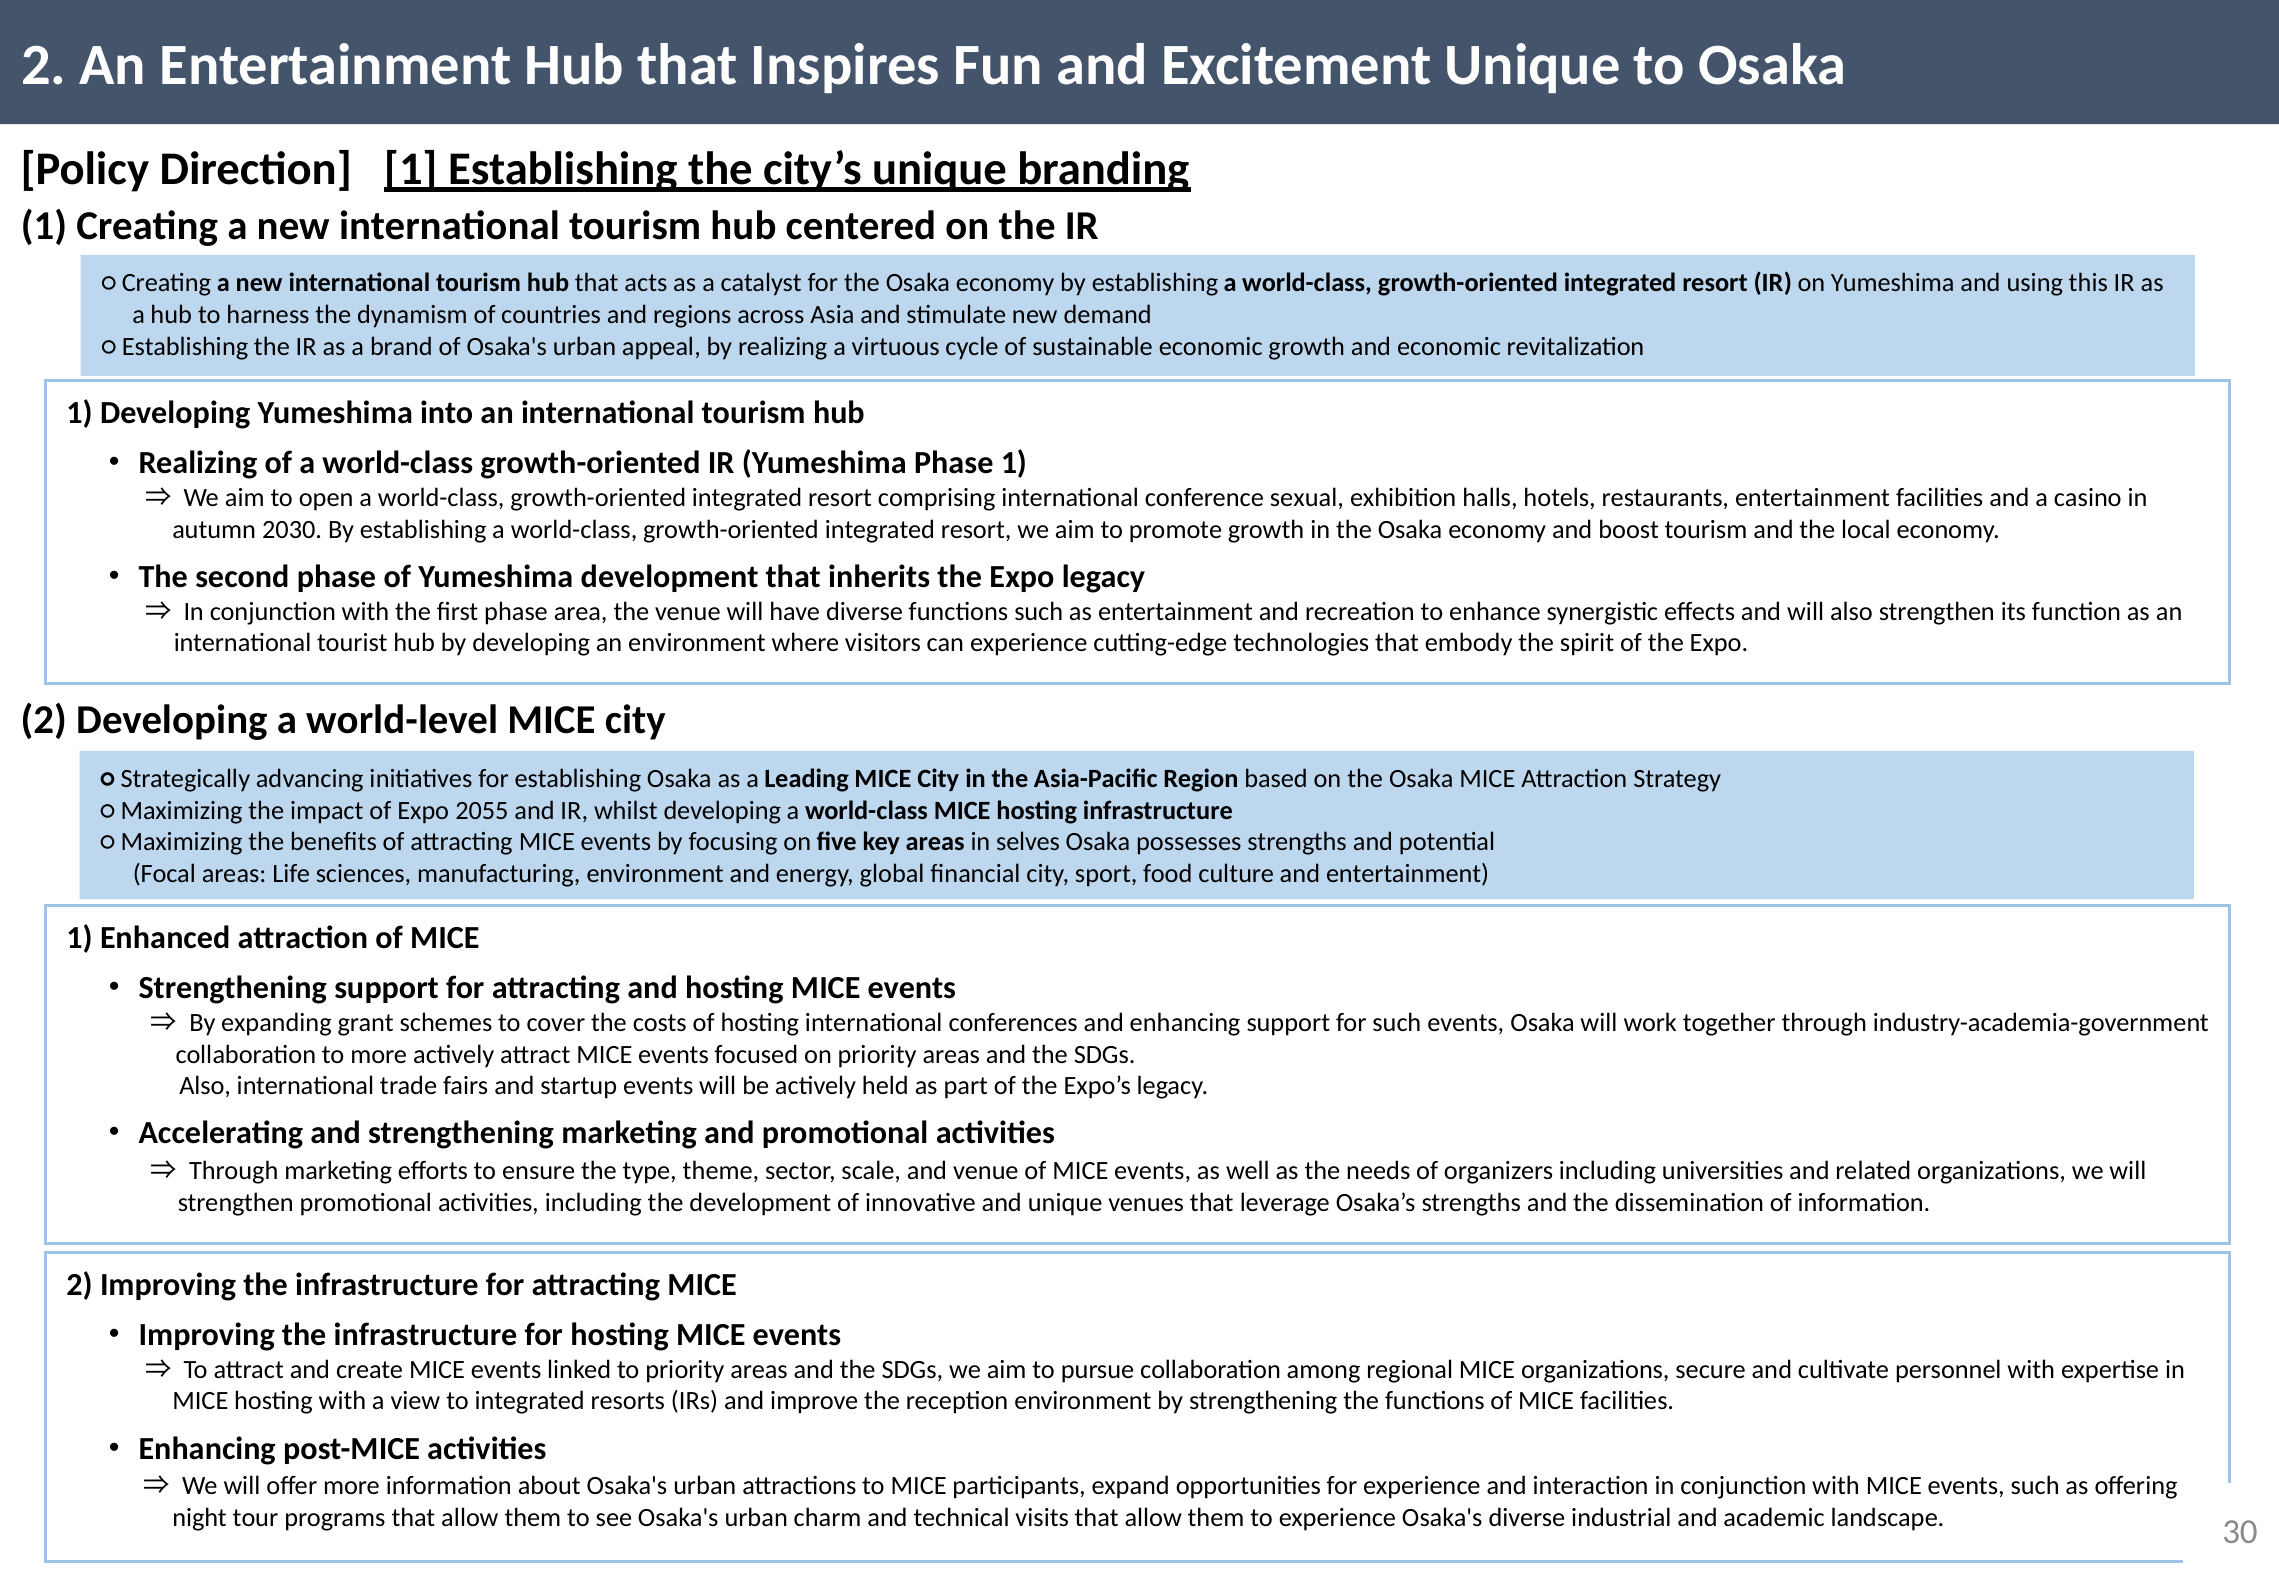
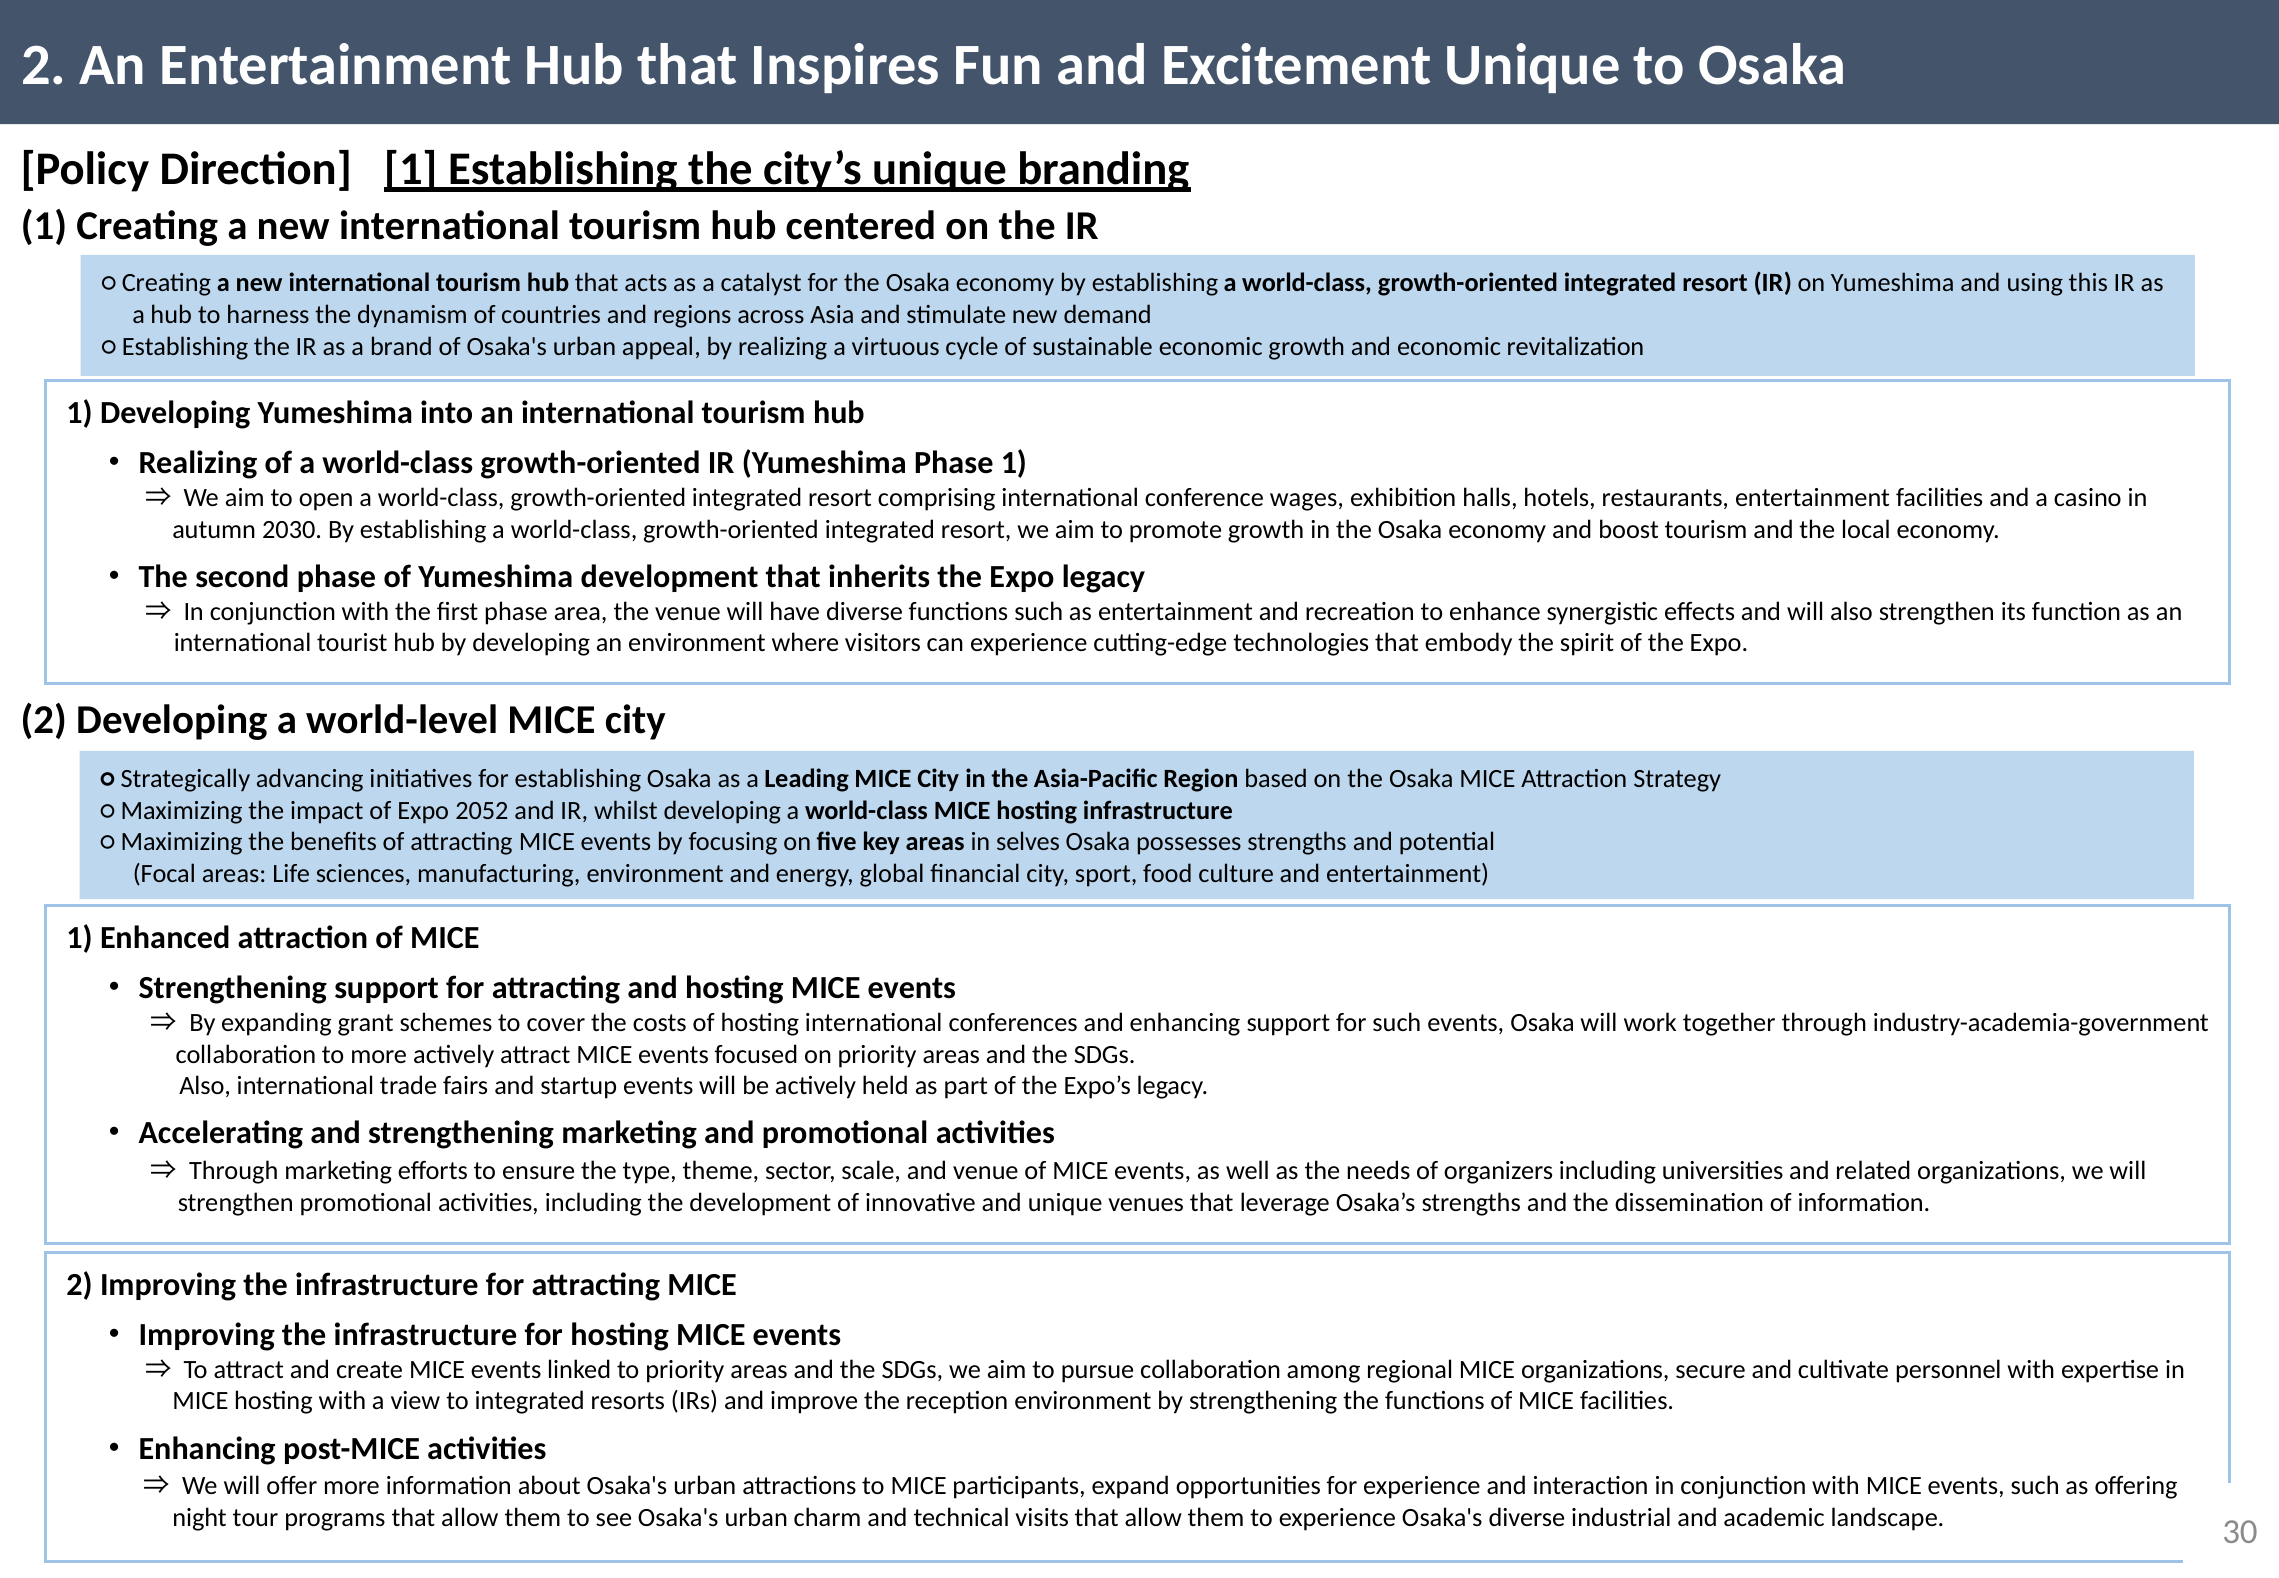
sexual: sexual -> wages (1307, 498)
2055: 2055 -> 2052 (482, 810)
